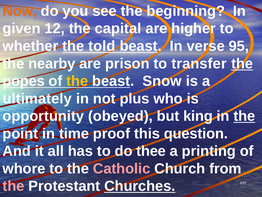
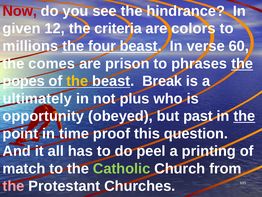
Now colour: orange -> red (20, 11)
beginning: beginning -> hindrance (186, 11)
capital: capital -> criteria (118, 29)
higher: higher -> colors (194, 29)
whether: whether -> millions (30, 46)
told: told -> four (102, 46)
95: 95 -> 60 (239, 46)
nearby: nearby -> comes (52, 63)
transfer: transfer -> phrases (199, 63)
Snow: Snow -> Break (162, 81)
king: king -> past (198, 116)
thee: thee -> peel (151, 151)
whore: whore -> match (24, 168)
Catholic colour: pink -> light green (122, 168)
Churches underline: present -> none (140, 186)
